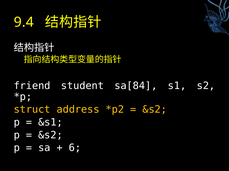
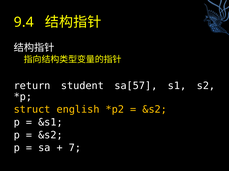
friend: friend -> return (32, 86)
sa[84: sa[84 -> sa[57 (136, 86)
address: address -> english (78, 110)
6: 6 -> 7 (75, 148)
